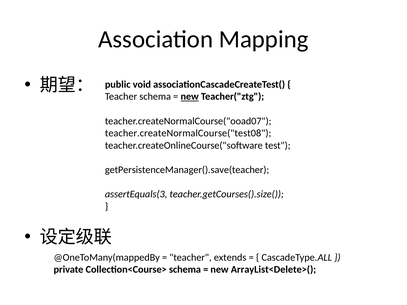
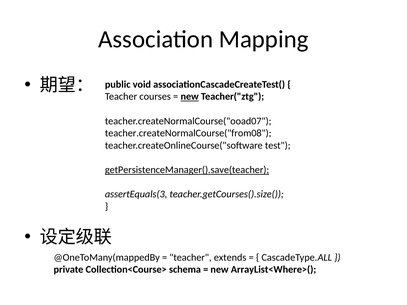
Teacher schema: schema -> courses (155, 97)
teacher.createNormalCourse("test08: teacher.createNormalCourse("test08 -> teacher.createNormalCourse("from08 (188, 133)
getPersistenceManager().save(teacher underline: none -> present (187, 170)
ArrayList<Delete>(: ArrayList<Delete>( -> ArrayList<Where>( (274, 270)
